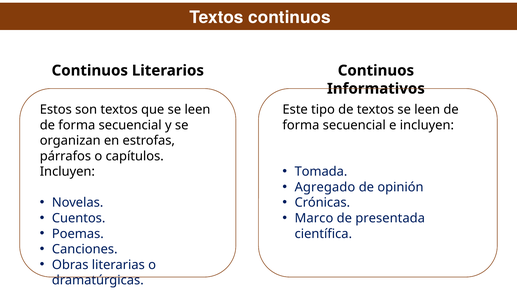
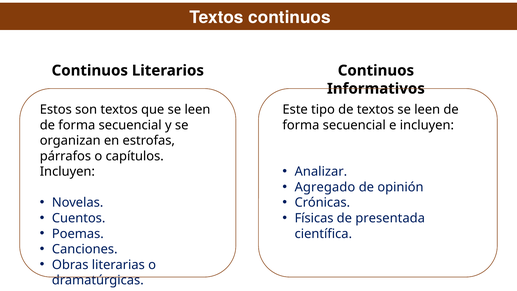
Tomada: Tomada -> Analizar (321, 172)
Marco: Marco -> Físicas (314, 218)
